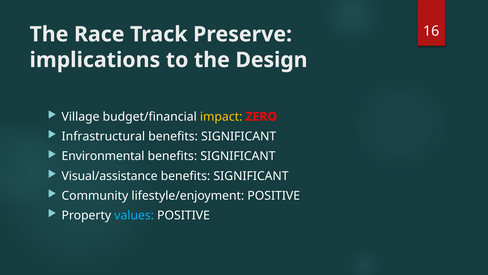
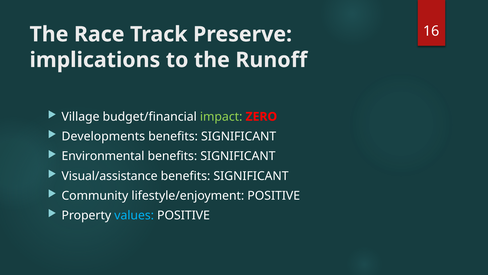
Design: Design -> Runoff (271, 60)
impact colour: yellow -> light green (221, 116)
Infrastructural: Infrastructural -> Developments (103, 136)
